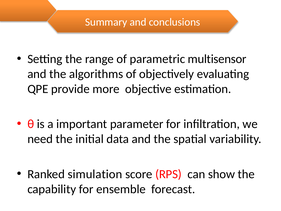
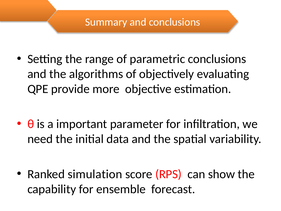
parametric multisensor: multisensor -> conclusions (217, 59)
